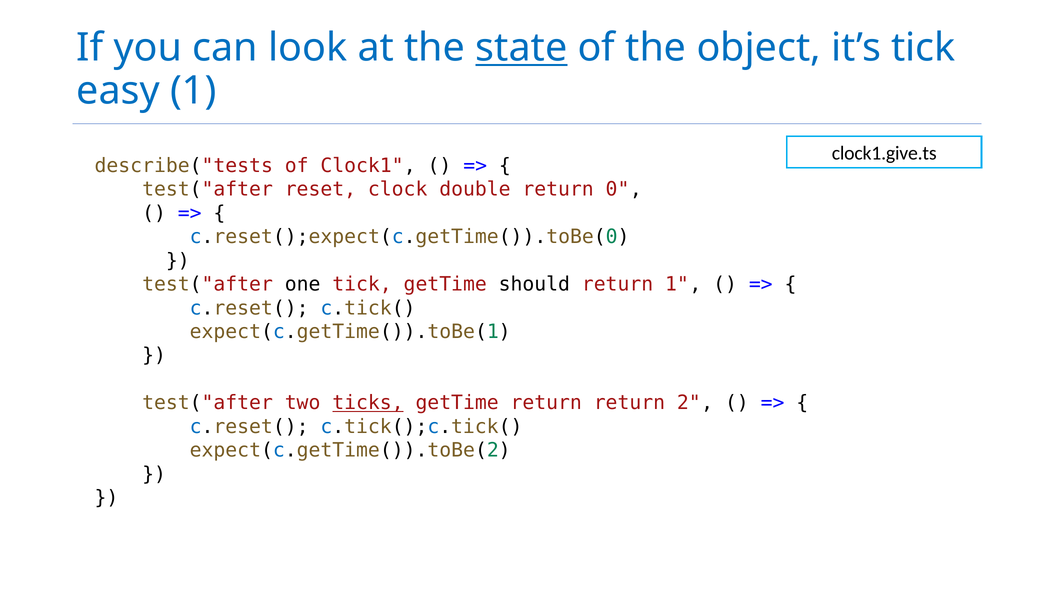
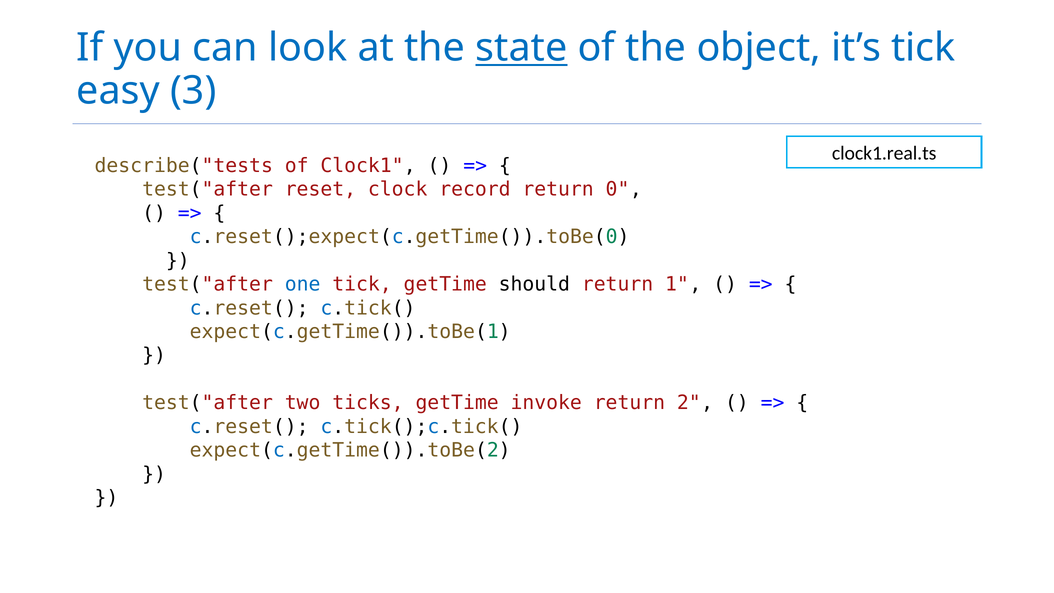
easy 1: 1 -> 3 (193, 91)
clock1.give.ts: clock1.give.ts -> clock1.real.ts (884, 153)
double: double -> record (475, 189)
one colour: black -> blue (303, 284)
ticks underline: present -> none (368, 403)
getTime return: return -> invoke (546, 403)
